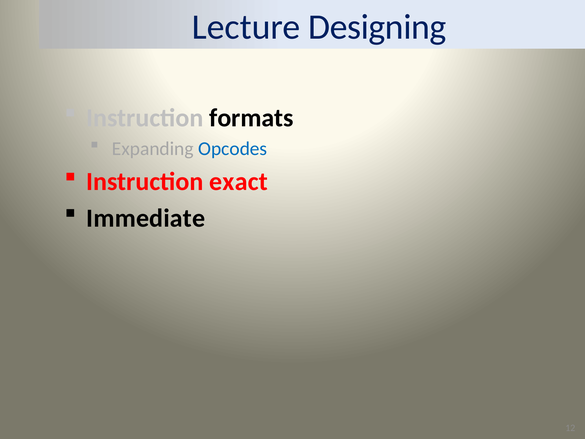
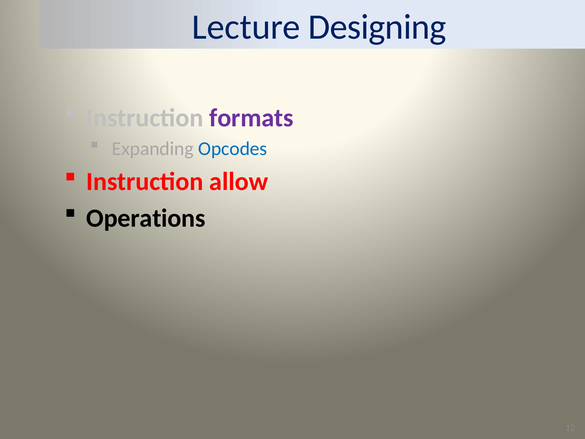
formats colour: black -> purple (251, 118)
exact: exact -> allow (239, 182)
Immediate: Immediate -> Operations (146, 218)
